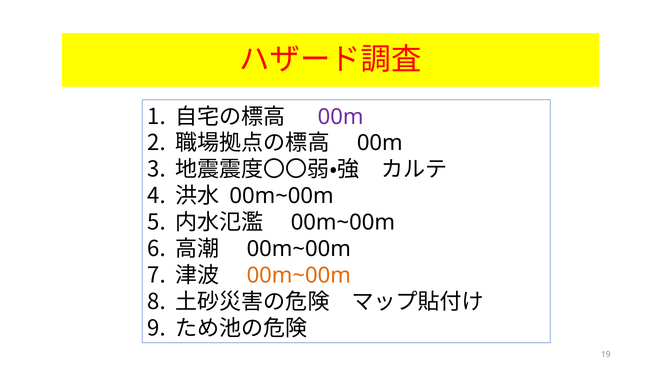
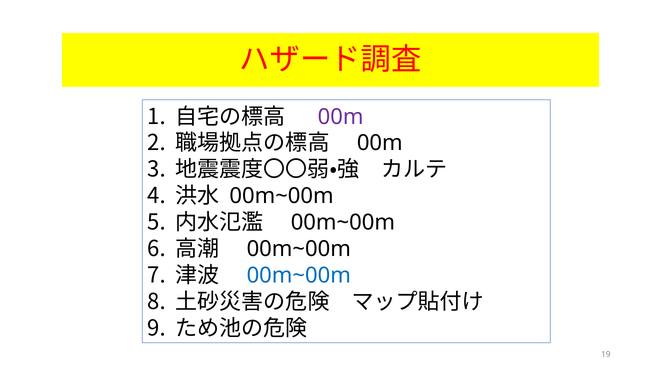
00m~00m colour: orange -> blue (299, 275)
